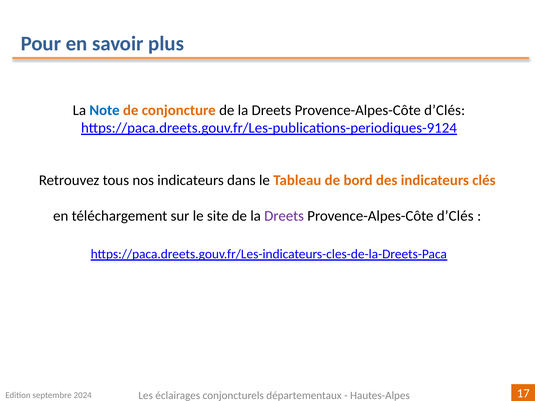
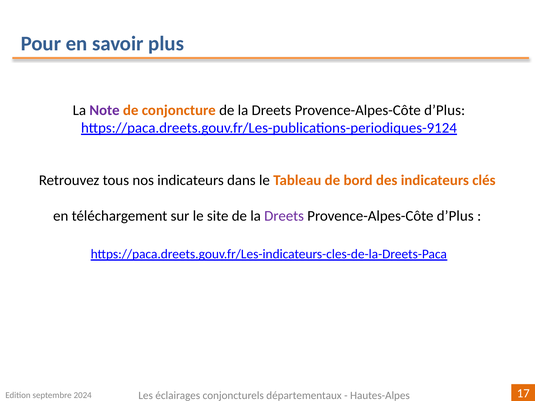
Note colour: blue -> purple (105, 110)
d’Clés: d’Clés -> d’Plus (445, 110)
d’Clés: d’Clés -> d’Plus (455, 216)
